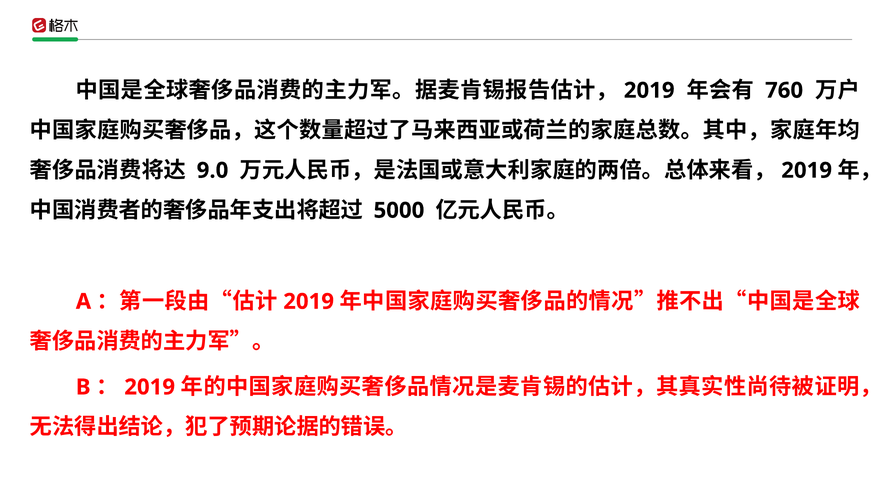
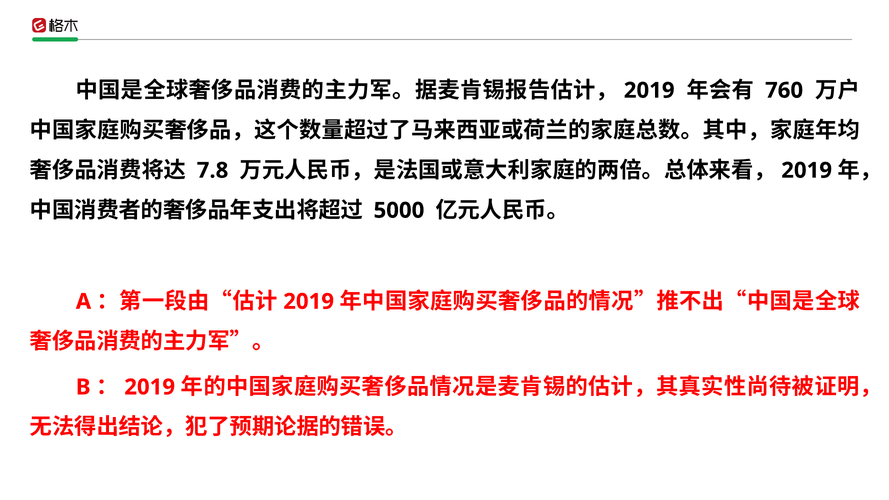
9.0: 9.0 -> 7.8 (213, 170)
